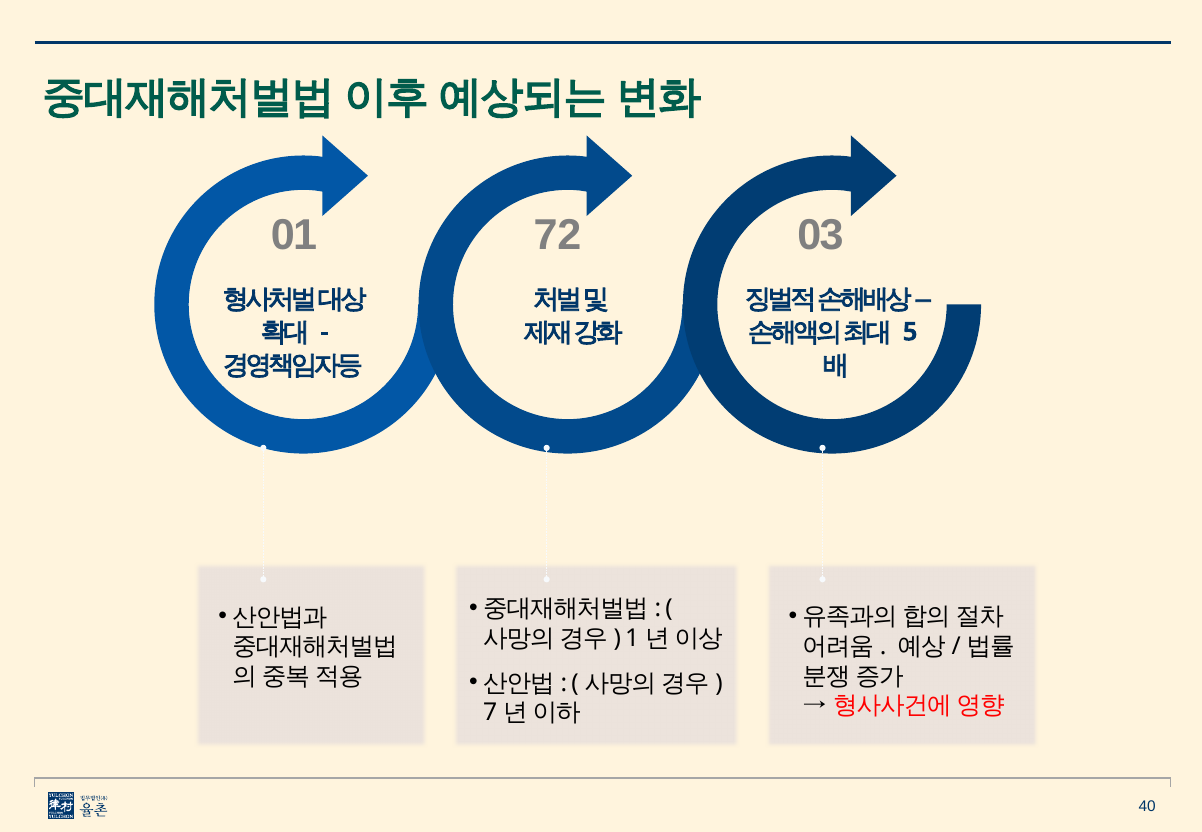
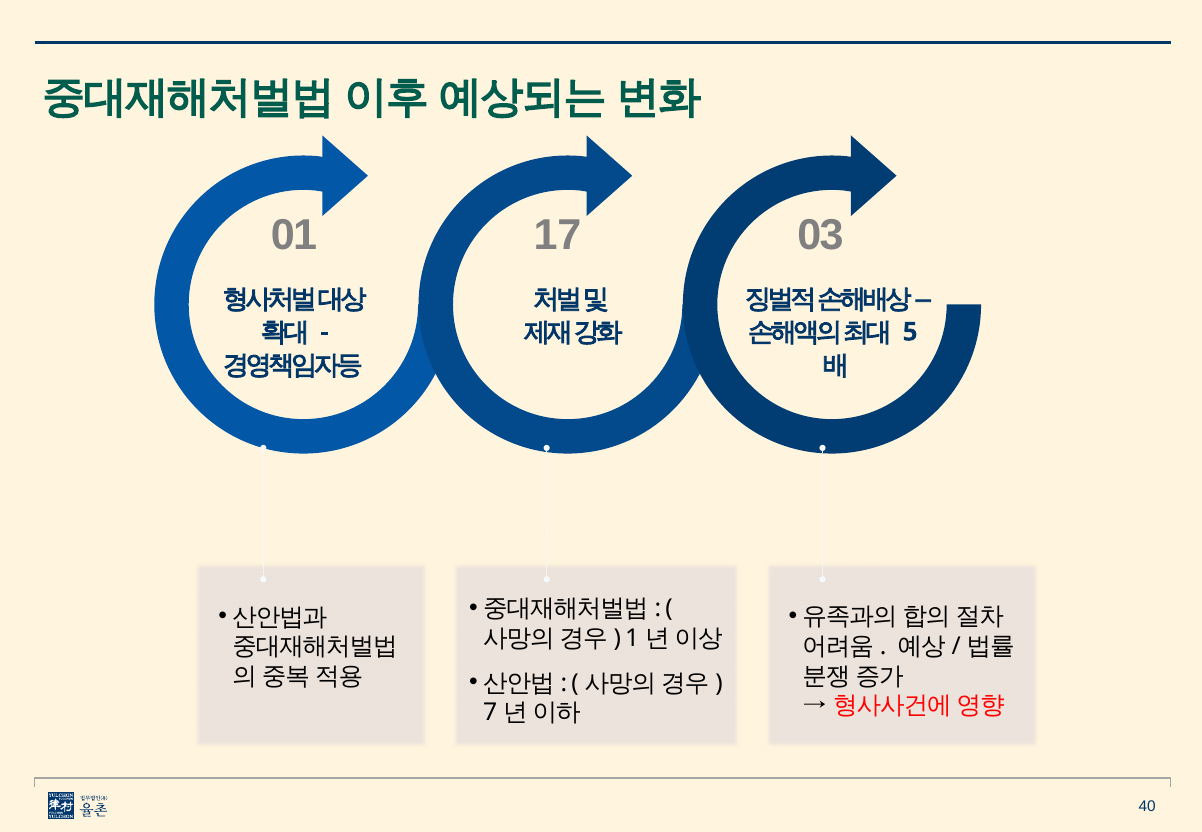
72: 72 -> 17 (557, 235)
